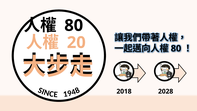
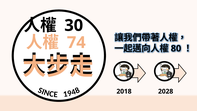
80: 80 -> 30 (74, 25)
20: 20 -> 74 (76, 42)
